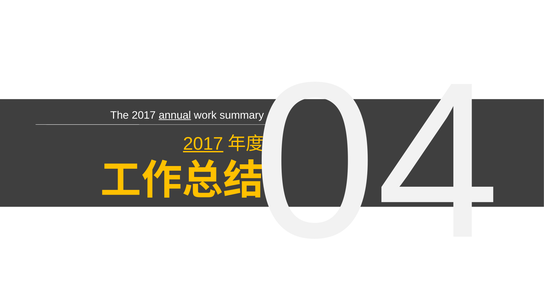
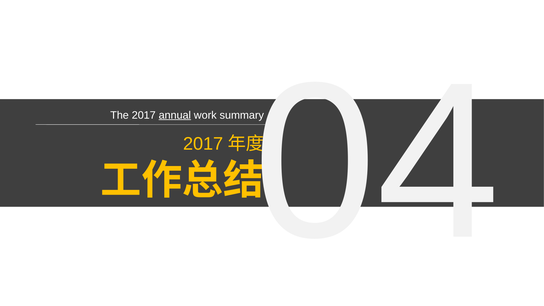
2017 underline: present -> none (203, 144)
